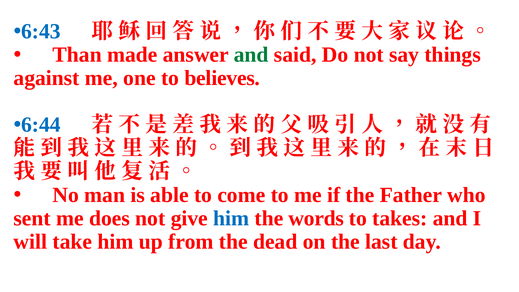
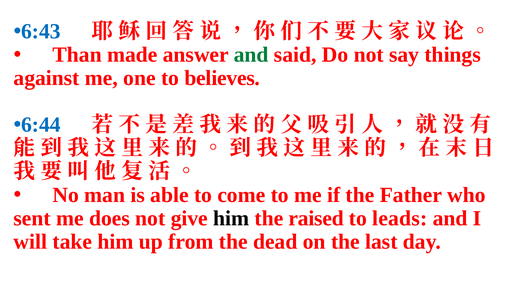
him colour: blue -> black (231, 218)
words: words -> raised (316, 218)
takes: takes -> leads (400, 218)
